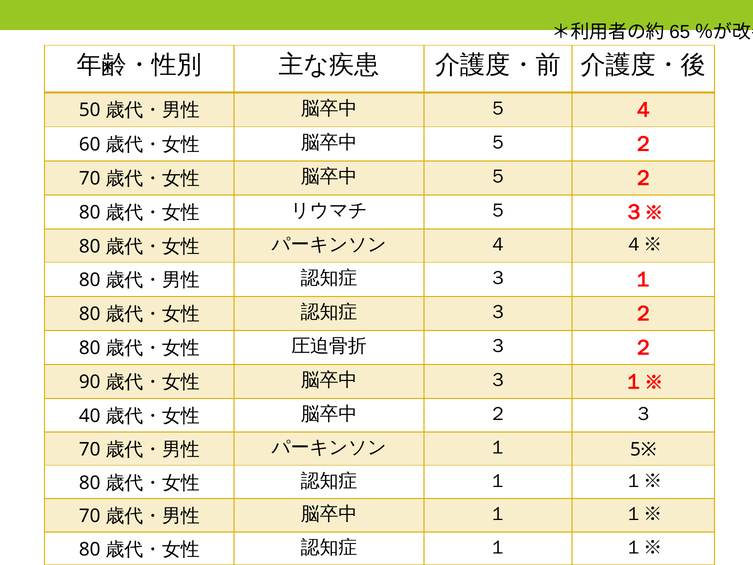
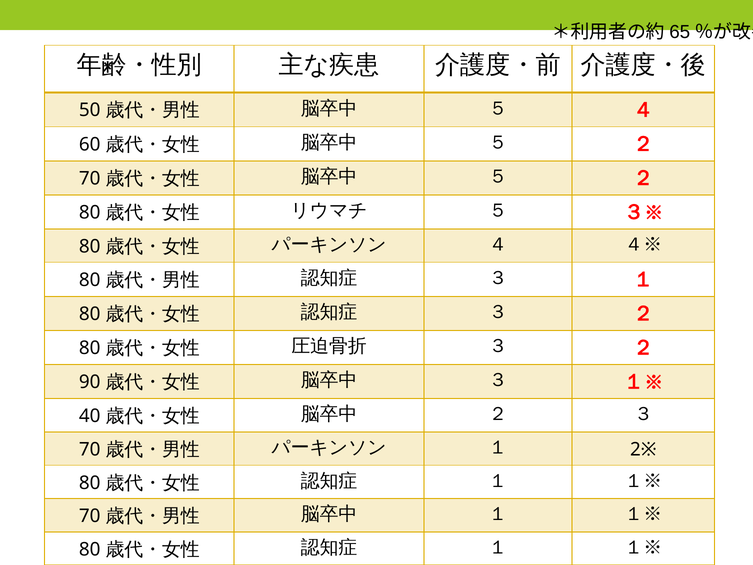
5※: 5※ -> 2※ (643, 449)
